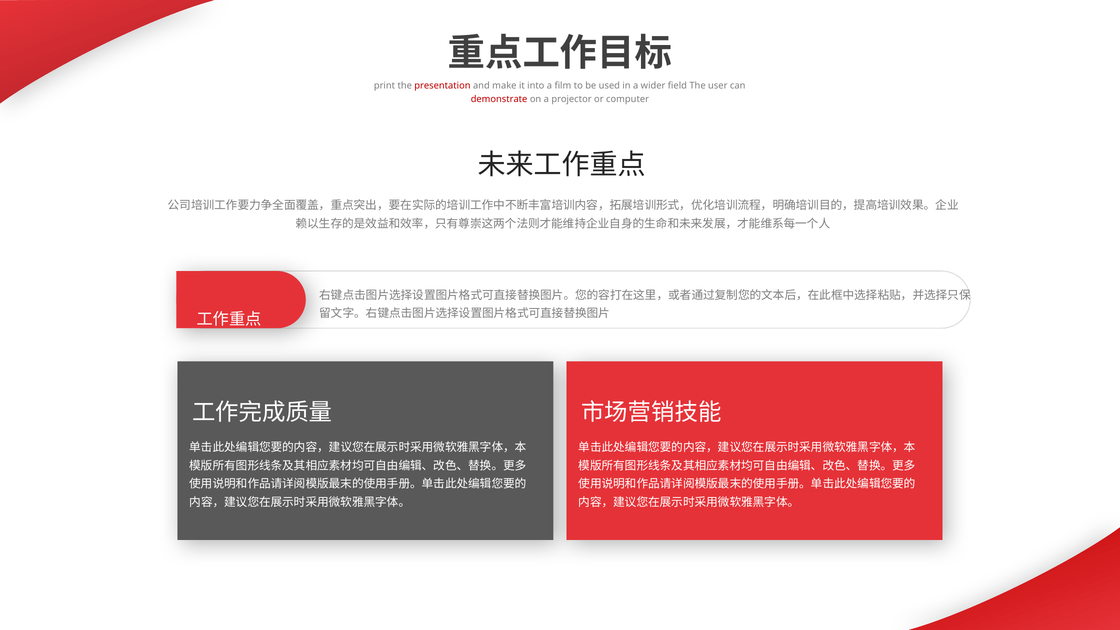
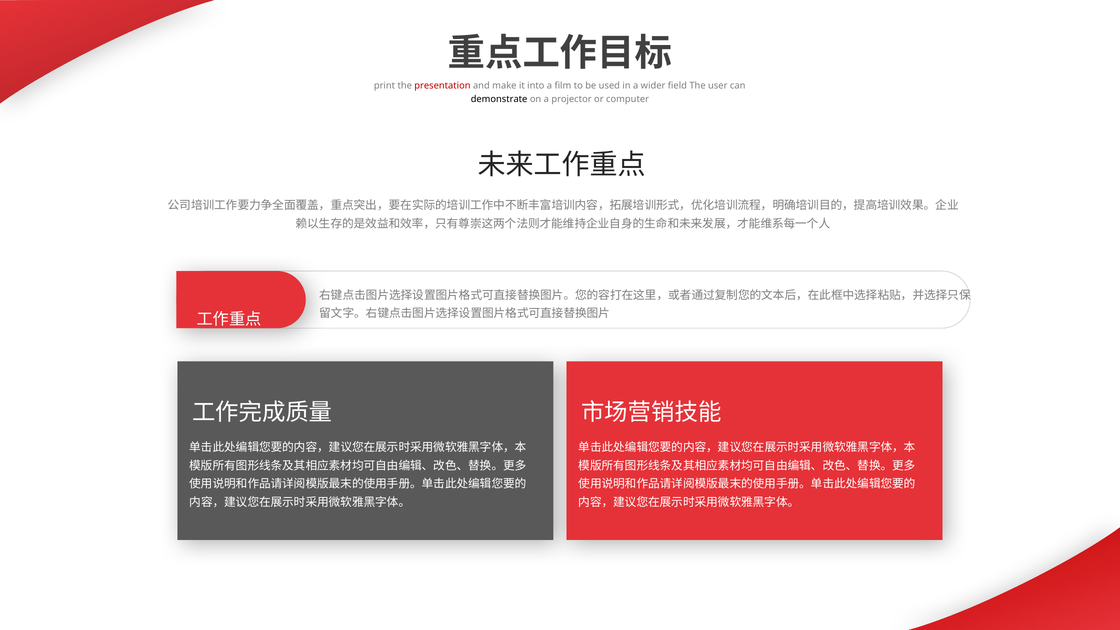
demonstrate colour: red -> black (499, 99)
